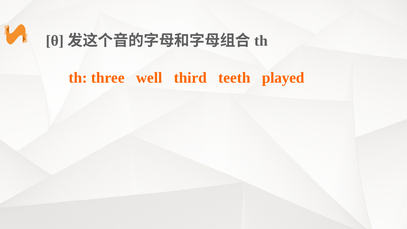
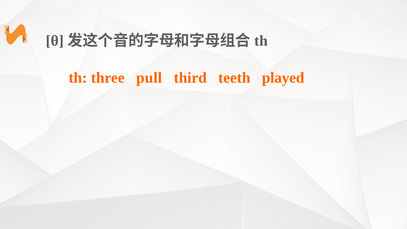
well: well -> pull (149, 78)
